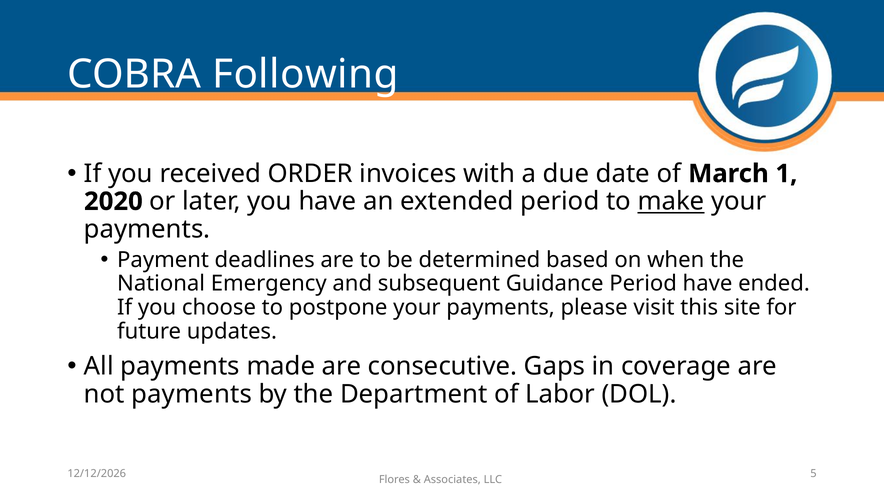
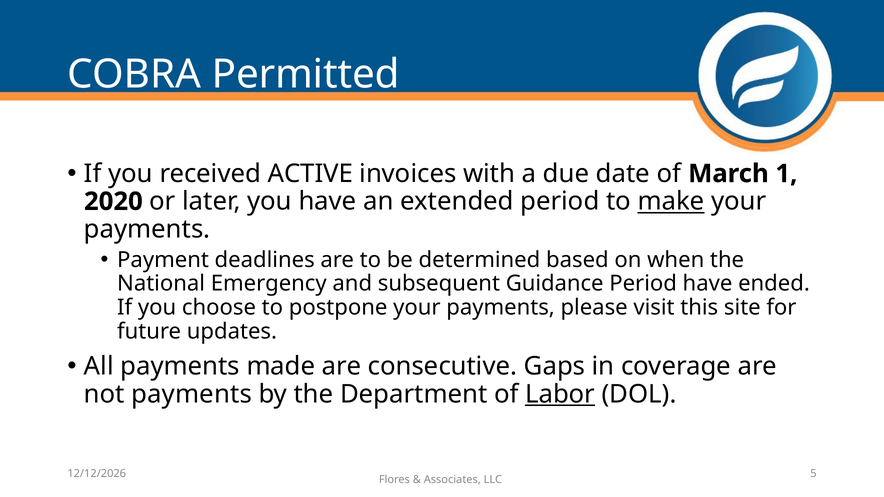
Following: Following -> Permitted (306, 74)
ORDER: ORDER -> ACTIVE (310, 174)
Labor underline: none -> present (560, 394)
